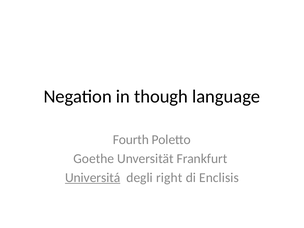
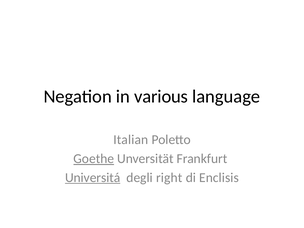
though: though -> various (161, 97)
Fourth: Fourth -> Italian (131, 140)
Goethe underline: none -> present (94, 159)
